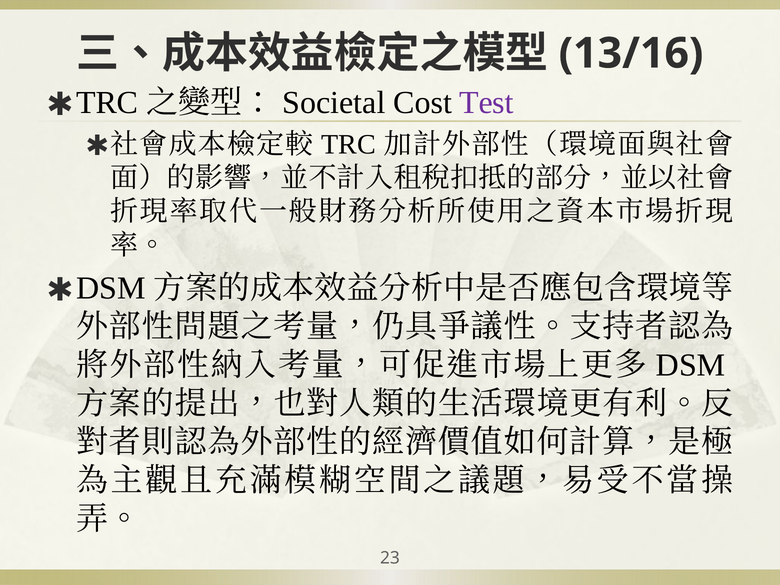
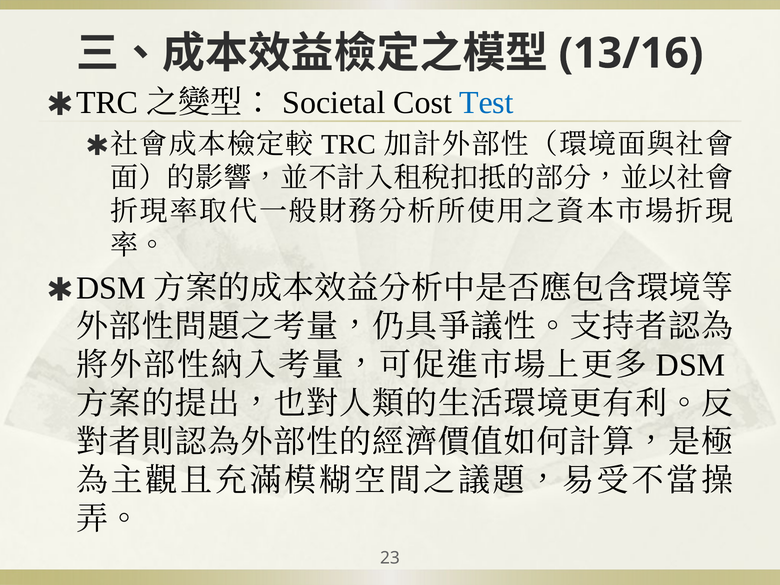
Test colour: purple -> blue (486, 103)
